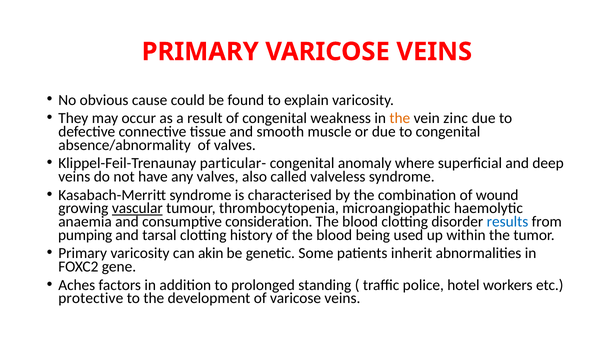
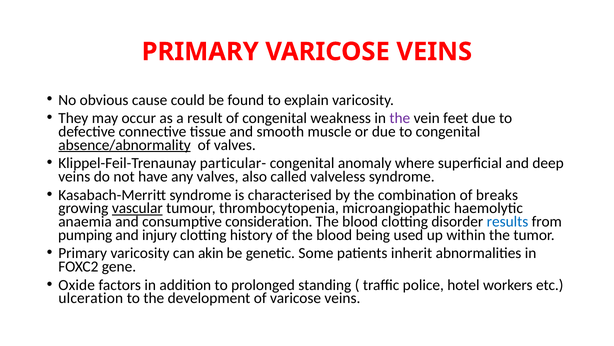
the colour: orange -> purple (400, 118)
zinc: zinc -> feet (456, 118)
absence/abnormality underline: none -> present (125, 145)
wound: wound -> breaks (497, 195)
tarsal: tarsal -> injury (159, 235)
Aches: Aches -> Oxide (77, 285)
protective: protective -> ulceration (91, 298)
